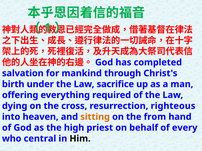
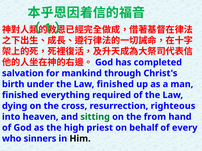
Law sacrifice: sacrifice -> finished (115, 84)
offering: offering -> finished (20, 95)
sitting colour: orange -> green (95, 117)
central: central -> sinners (40, 139)
